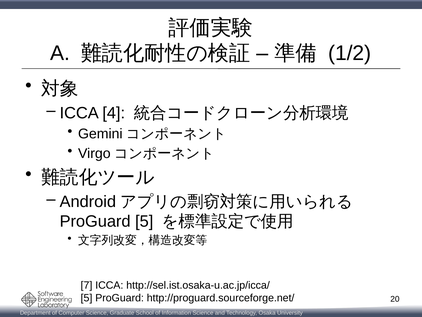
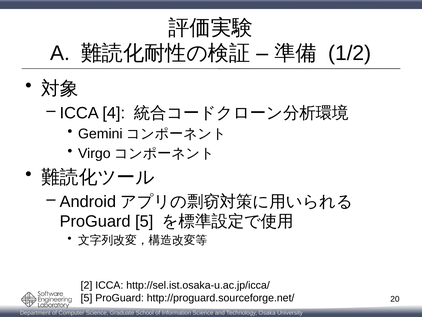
7: 7 -> 2 (87, 285)
